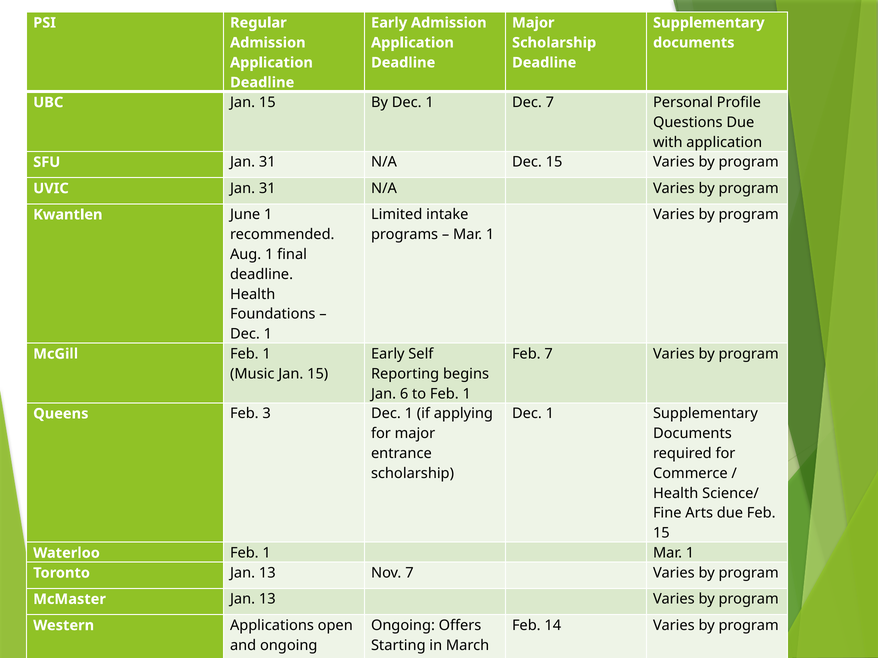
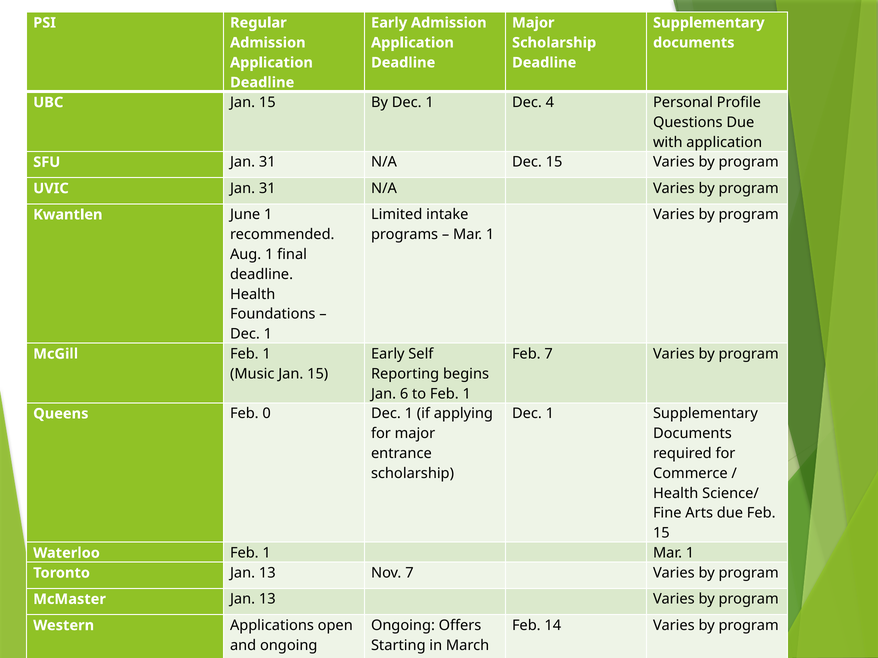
Dec 7: 7 -> 4 (550, 102)
3: 3 -> 0 (267, 414)
